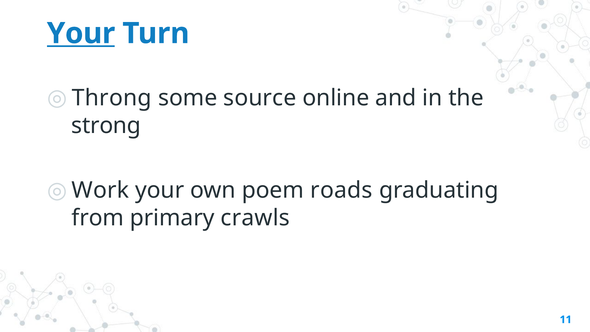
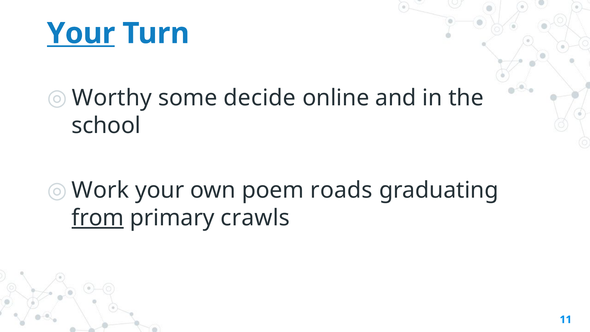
Throng: Throng -> Worthy (112, 98)
source: source -> decide (260, 98)
strong: strong -> school (106, 125)
from underline: none -> present (98, 218)
